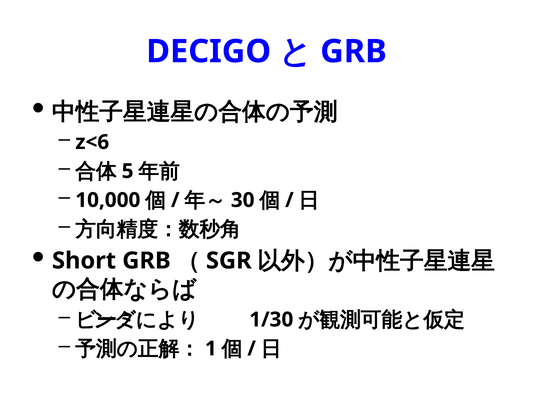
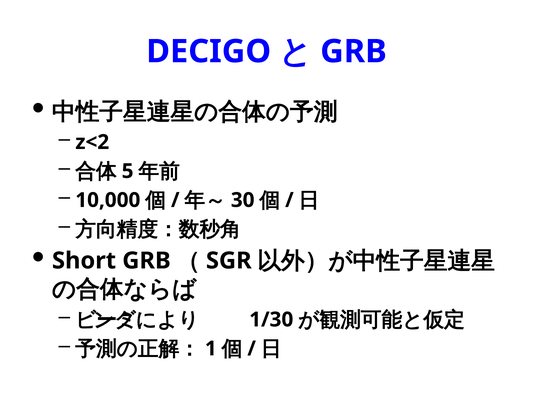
z<6: z<6 -> z<2 (92, 142)
